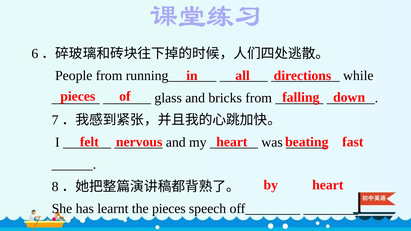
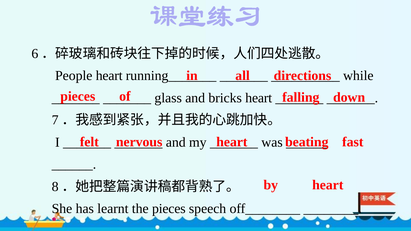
People from: from -> heart (109, 76)
bricks from: from -> heart (259, 98)
